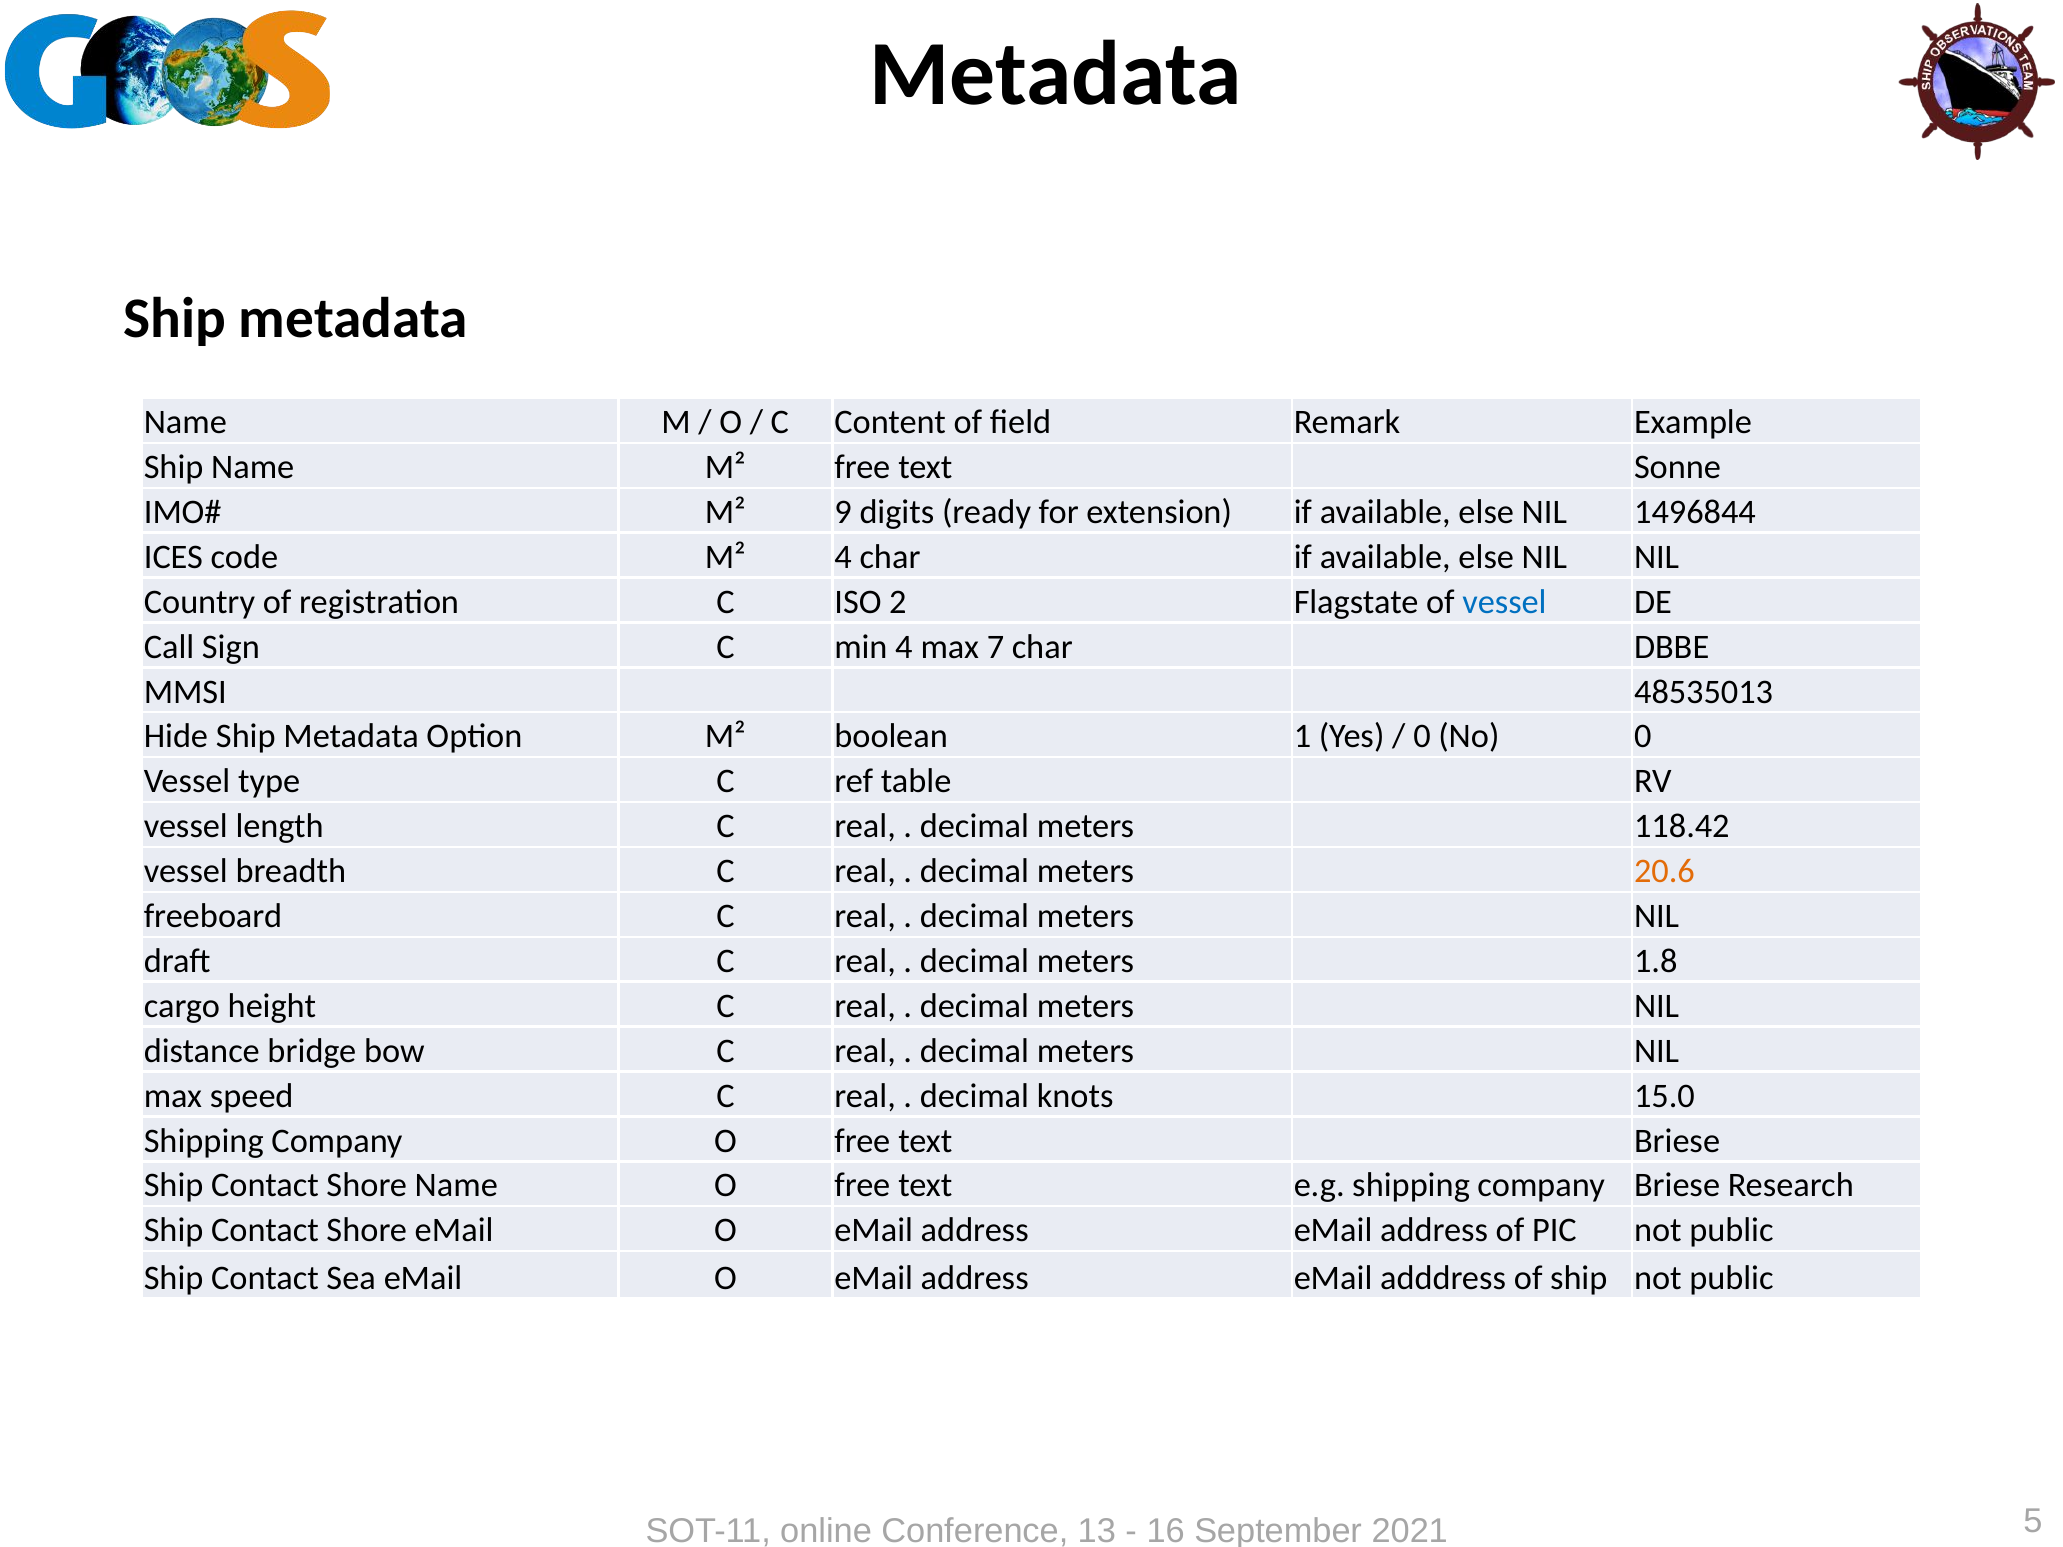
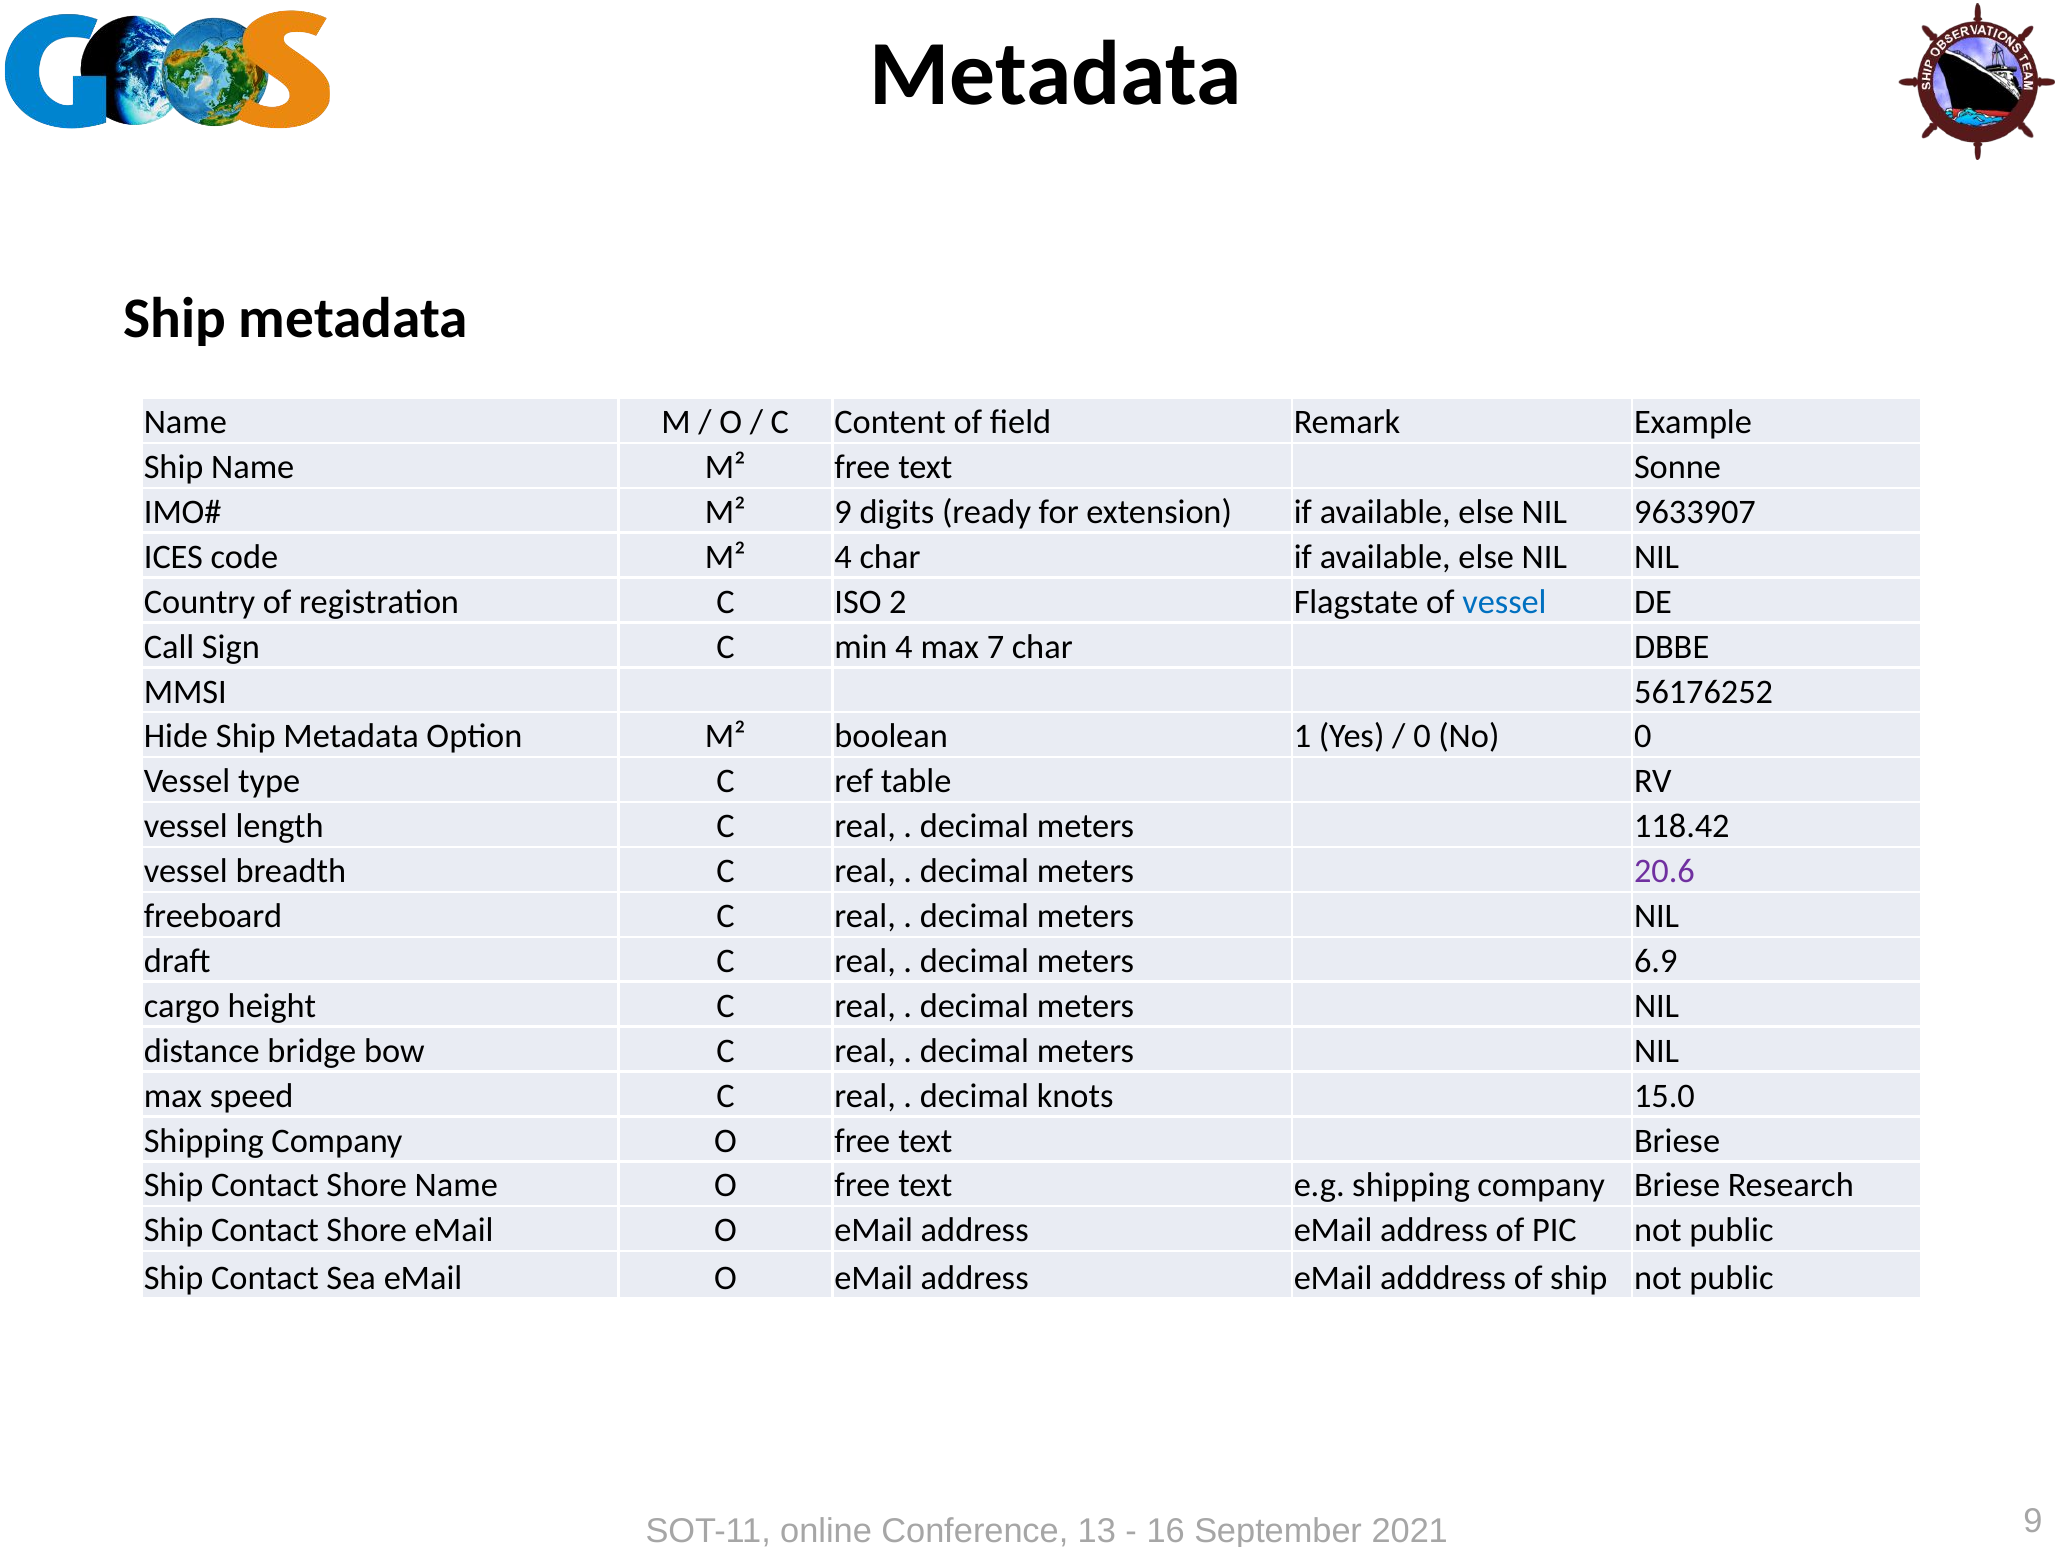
1496844: 1496844 -> 9633907 (1695, 512)
48535013: 48535013 -> 56176252 (1704, 692)
20.6 colour: orange -> purple (1664, 871)
1.8: 1.8 -> 6.9 (1656, 961)
5: 5 -> 9 (2033, 1521)
